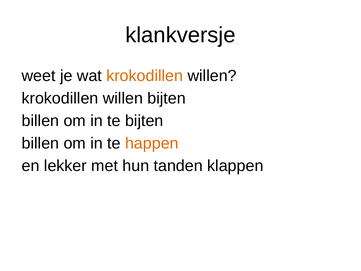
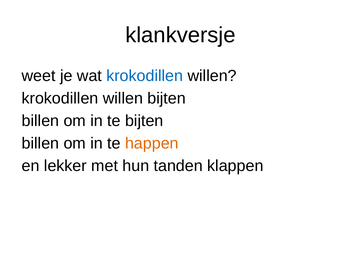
krokodillen colour: orange -> blue (145, 76)
